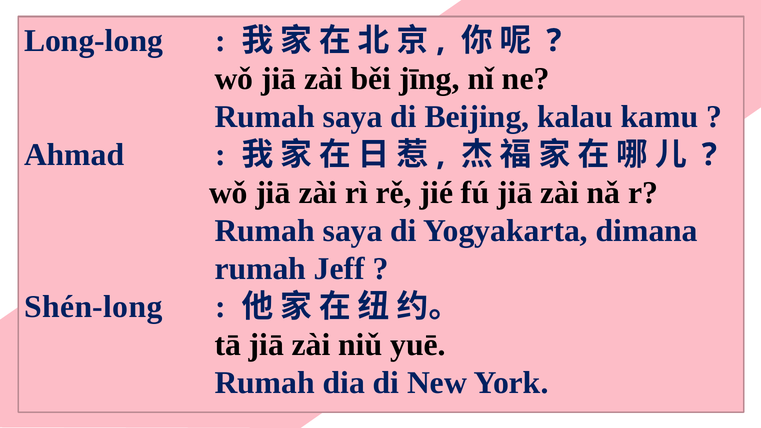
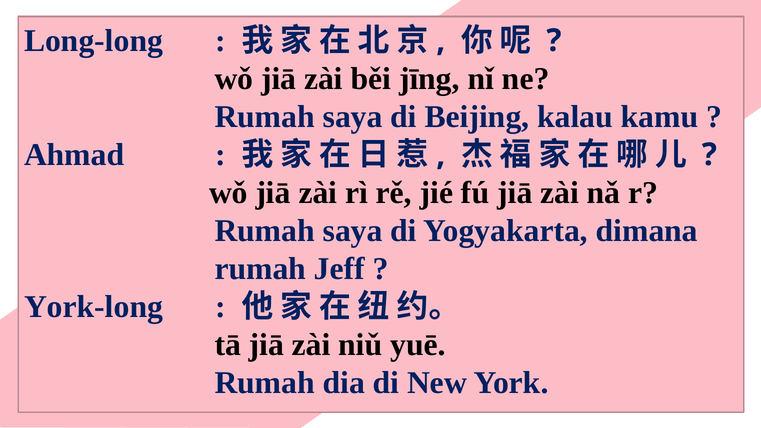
Shén-long: Shén-long -> York-long (94, 307)
